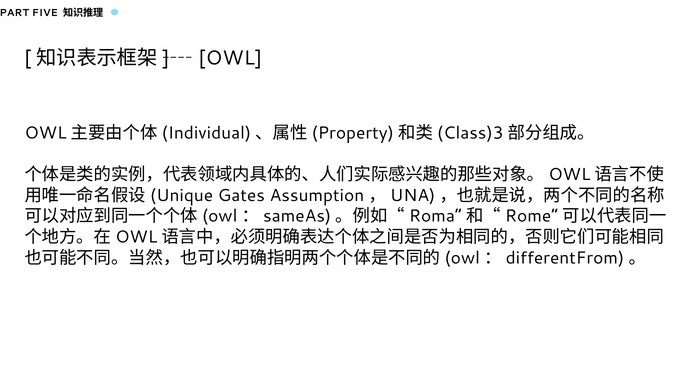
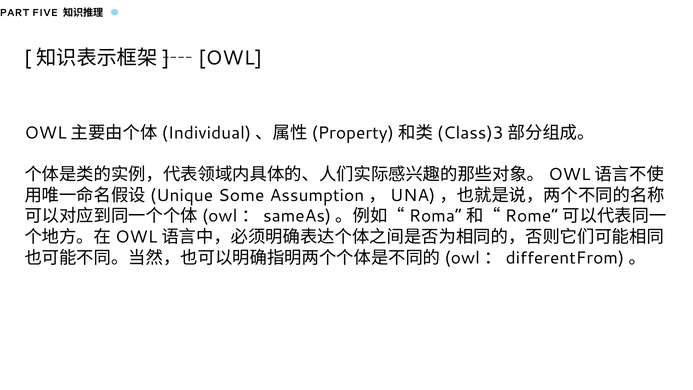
Gates: Gates -> Some (241, 195)
